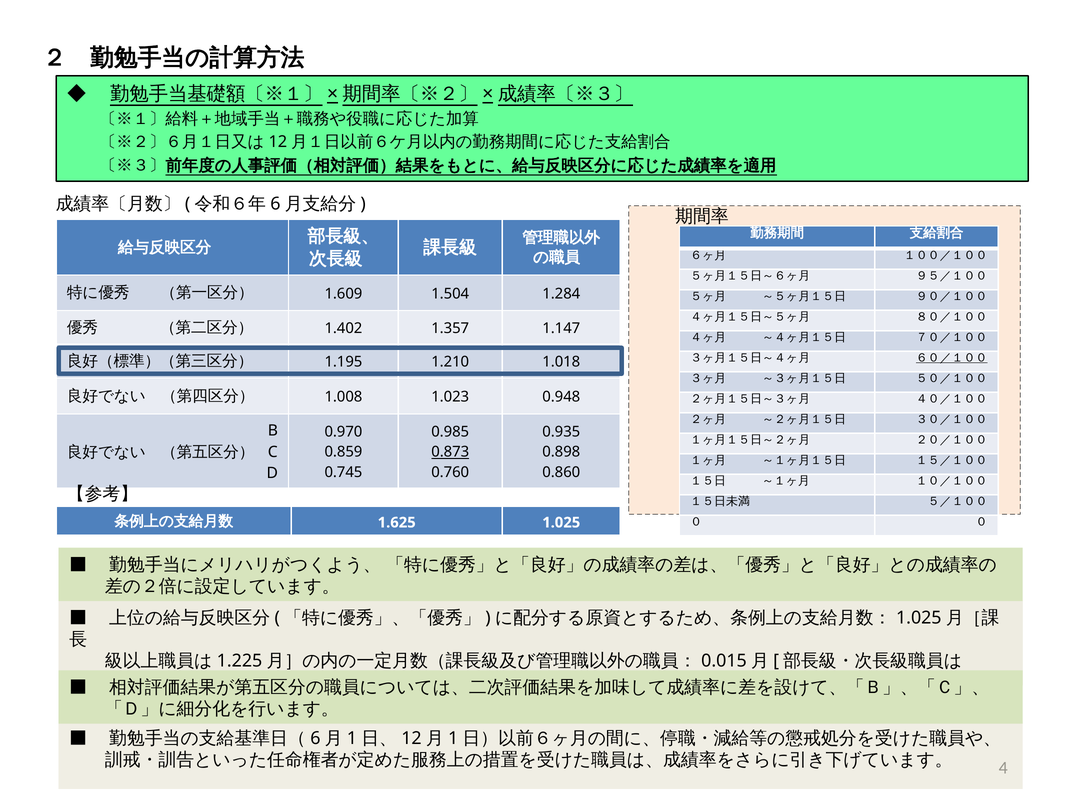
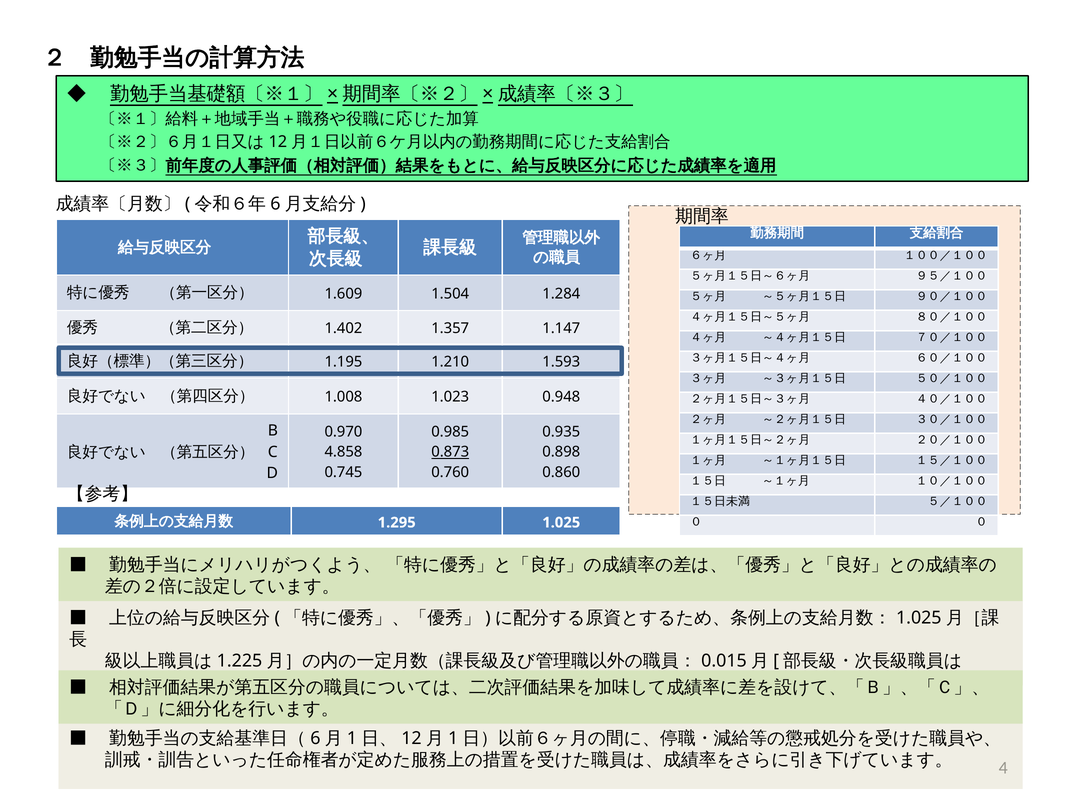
６０／１００ underline: present -> none (952, 358)
1.018: 1.018 -> 1.593 (561, 362)
0.859: 0.859 -> 4.858 (343, 452)
1.625: 1.625 -> 1.295 (397, 523)
